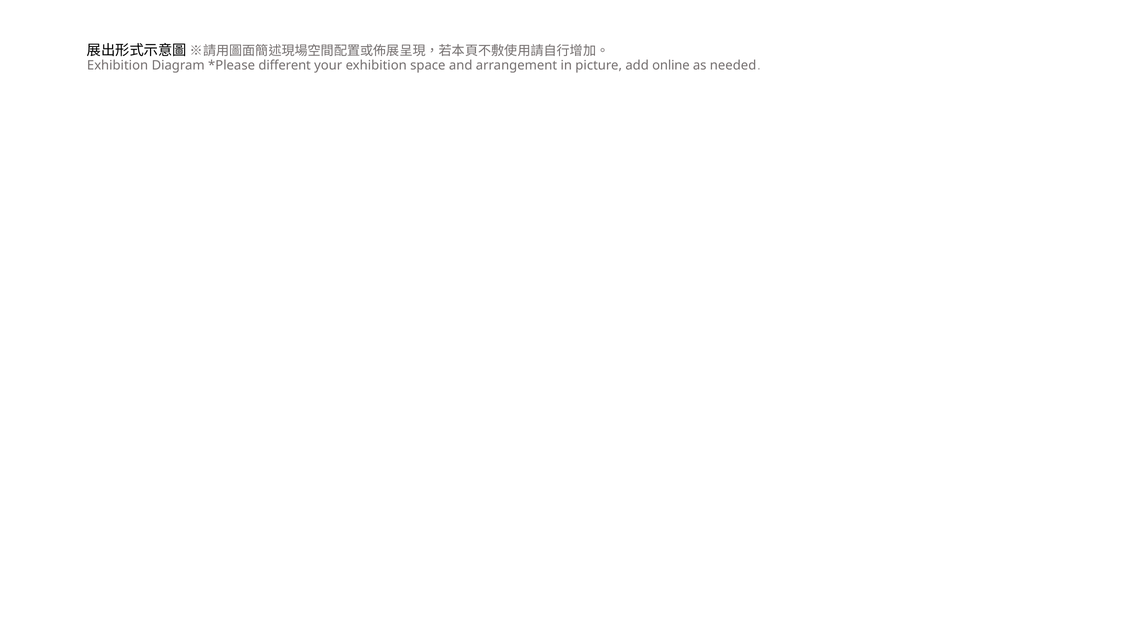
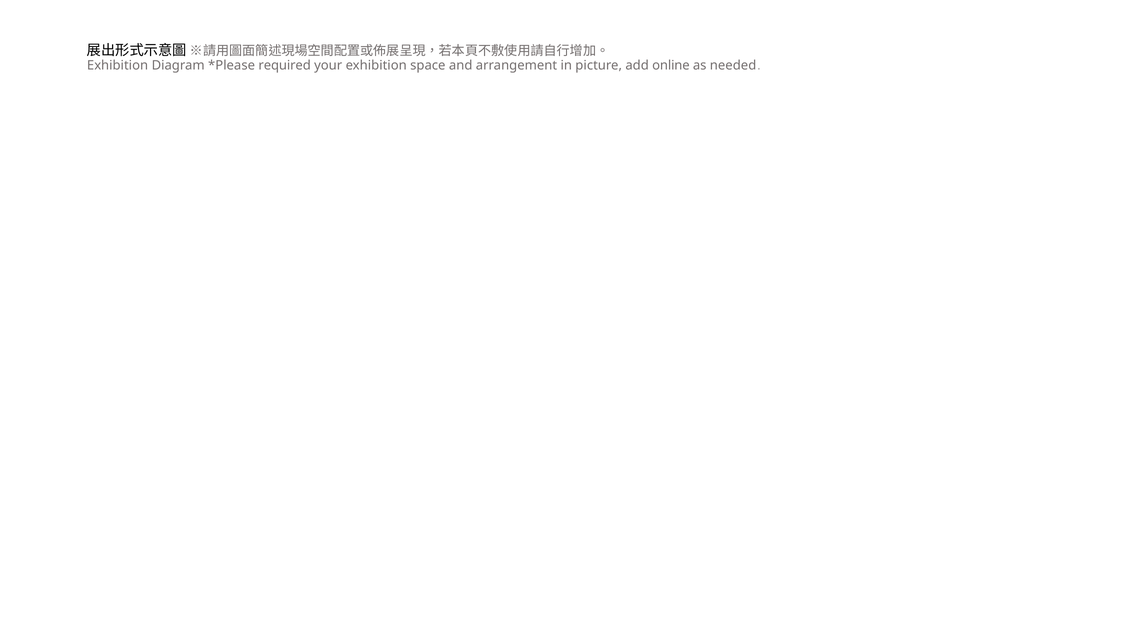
different: different -> required (285, 65)
